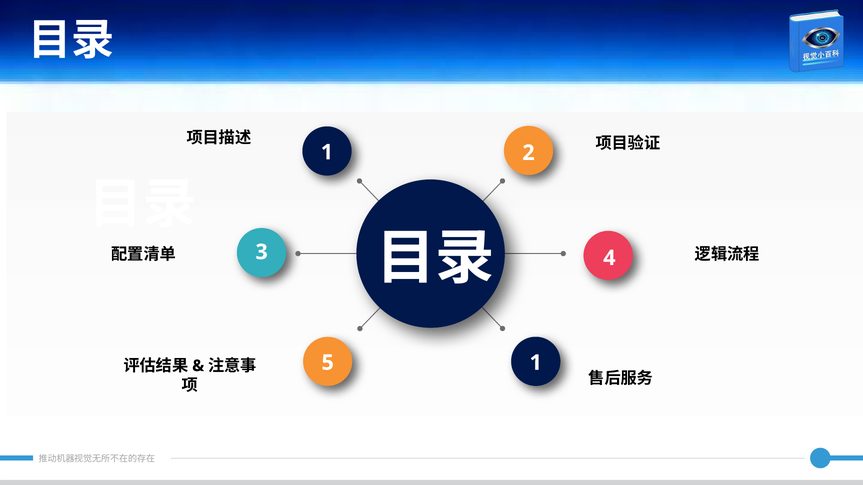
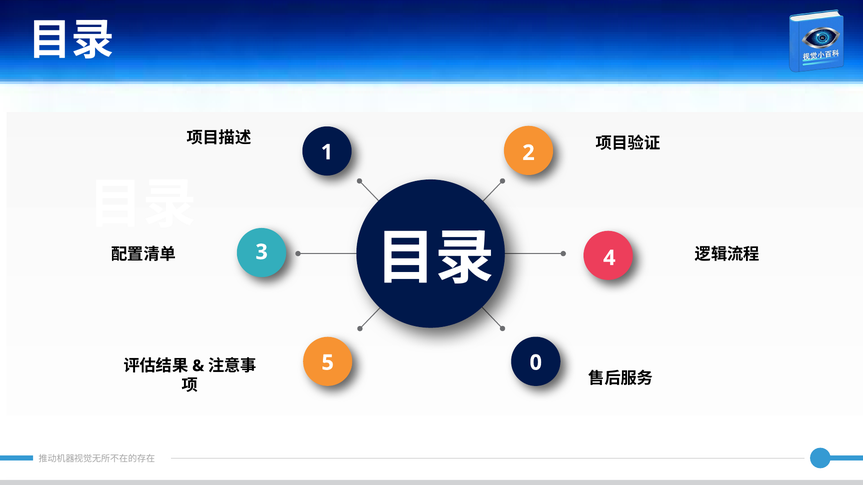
5 1: 1 -> 0 (536, 363)
